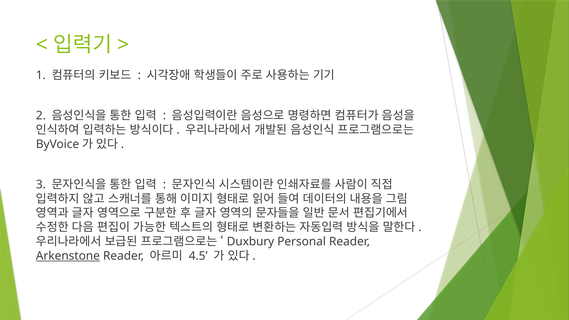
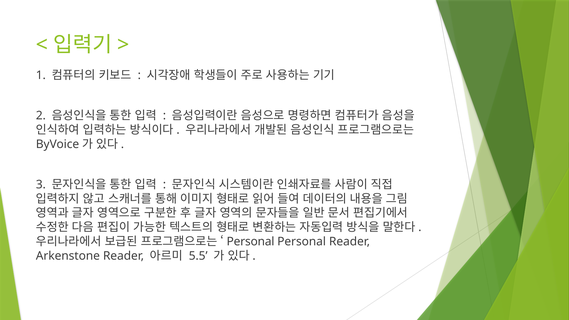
Duxbury: Duxbury -> Personal (251, 242)
Arkenstone underline: present -> none (68, 256)
4.5: 4.5 -> 5.5 (198, 256)
